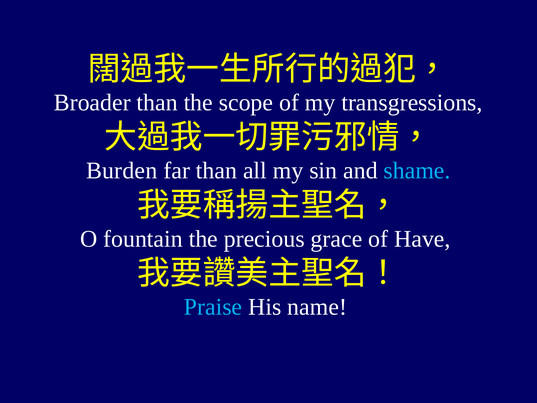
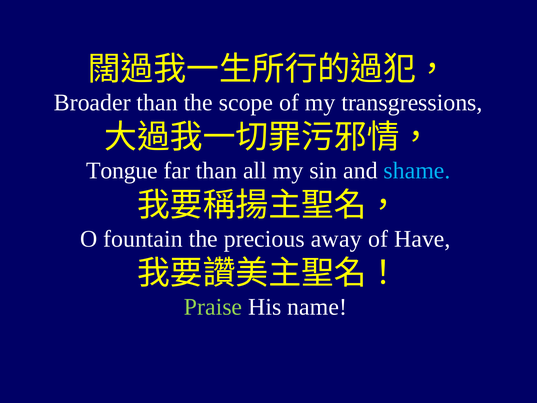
Burden: Burden -> Tongue (122, 171)
grace: grace -> away (336, 239)
Praise colour: light blue -> light green (213, 307)
